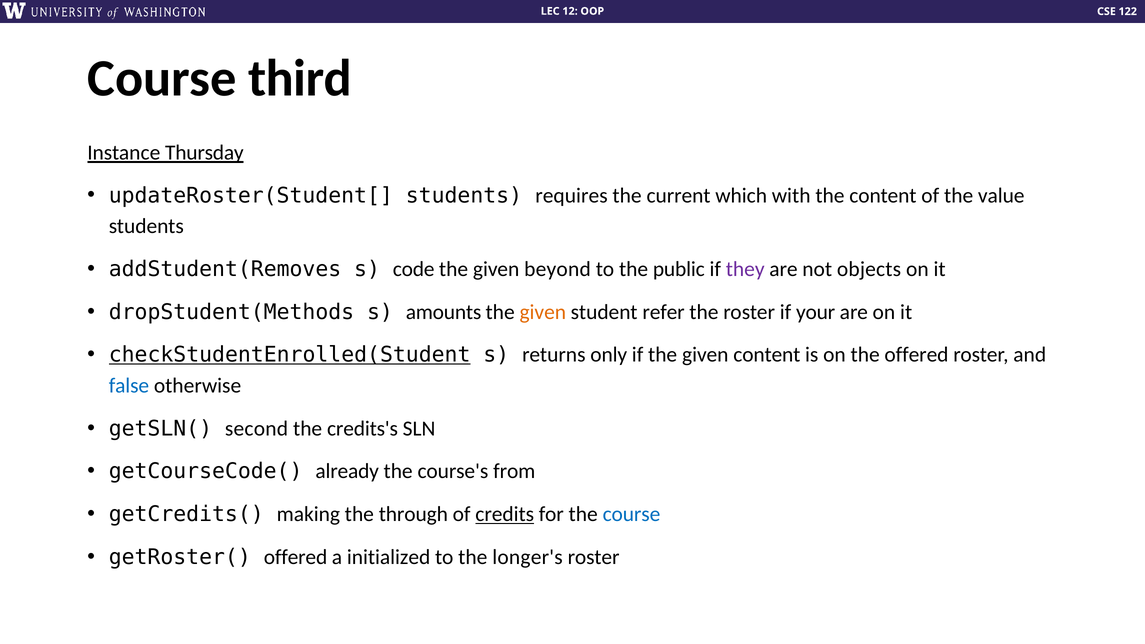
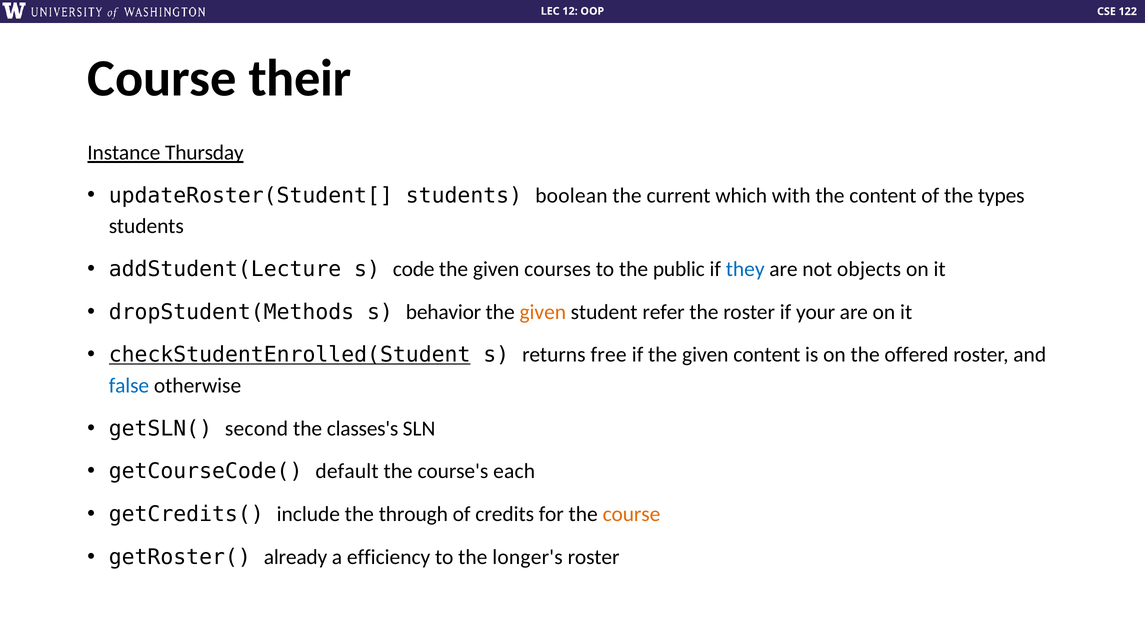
third: third -> their (300, 78)
requires: requires -> boolean (571, 195)
value: value -> types (1001, 195)
addStudent(Removes: addStudent(Removes -> addStudent(Lecture (225, 269)
beyond: beyond -> courses (558, 269)
they colour: purple -> blue (745, 269)
amounts: amounts -> behavior (444, 312)
only: only -> free (609, 355)
credits's: credits's -> classes's (363, 429)
already: already -> default (347, 471)
from: from -> each (514, 471)
making: making -> include (308, 514)
credits underline: present -> none (505, 514)
course colour: blue -> orange (631, 514)
getRoster( offered: offered -> already (296, 557)
initialized: initialized -> efficiency (389, 557)
